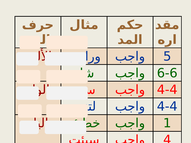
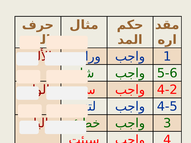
5: 5 -> 1 (167, 57)
6-6: 6-6 -> 5-6 (167, 73)
4-4: 4-4 -> 4-2 (167, 90)
4-4: 4-4 -> 4-5 (167, 107)
1: 1 -> 3 (167, 123)
